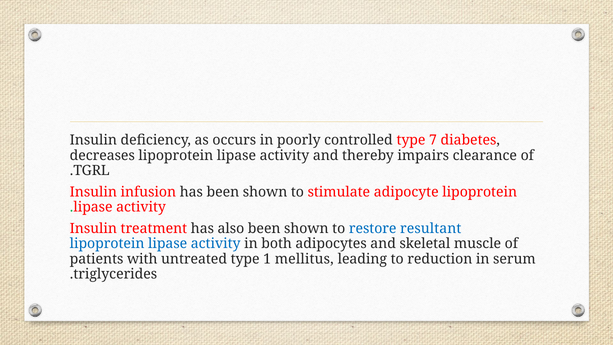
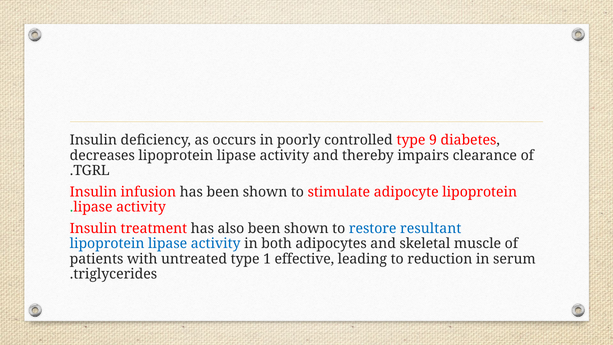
7: 7 -> 9 (433, 140)
mellitus: mellitus -> effective (304, 259)
